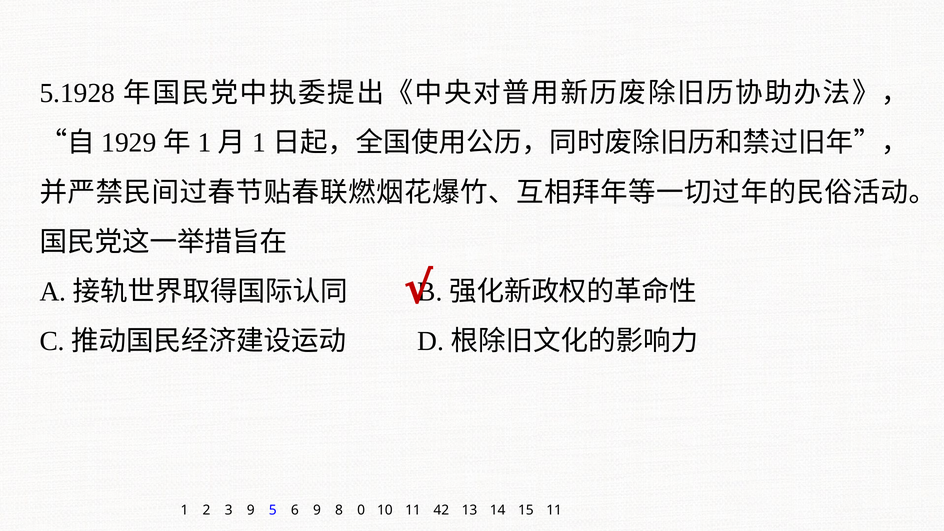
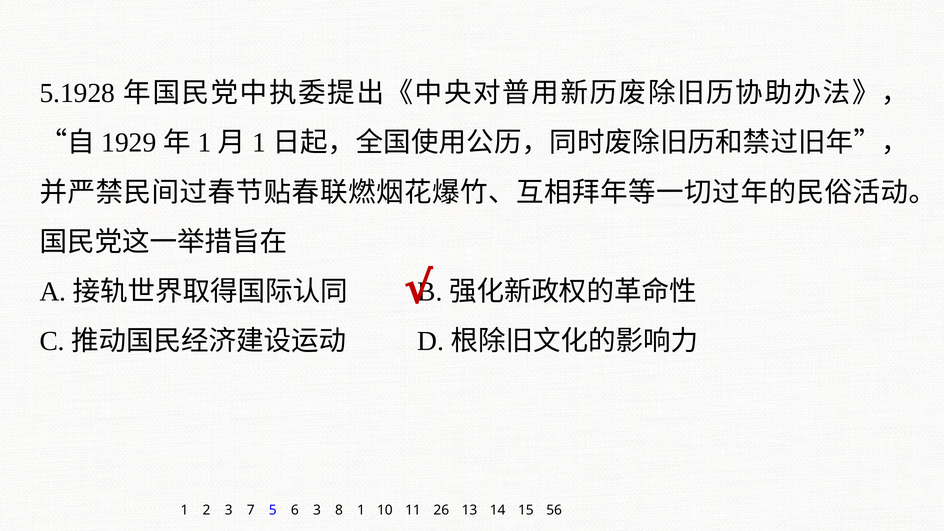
3 9: 9 -> 7 (251, 510)
6 9: 9 -> 3 (317, 510)
8 0: 0 -> 1 (361, 510)
42: 42 -> 26 (441, 510)
15 11: 11 -> 56 (554, 510)
